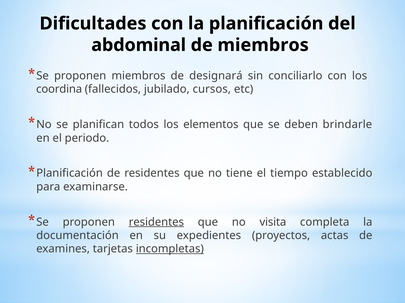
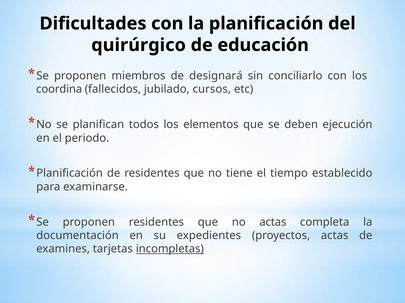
abdominal: abdominal -> quirúrgico (139, 45)
de miembros: miembros -> educación (263, 45)
brindarle: brindarle -> ejecución (347, 125)
residentes underline: present -> none (156, 223)
no visita: visita -> actas (273, 223)
